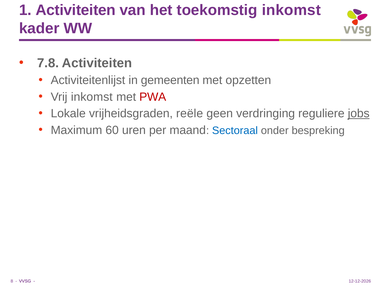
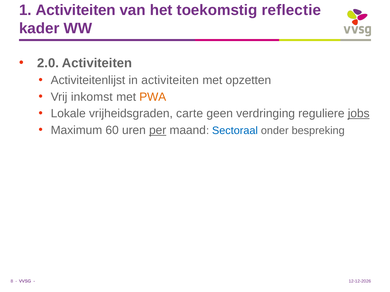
toekomstig inkomst: inkomst -> reflectie (291, 10)
7.8: 7.8 -> 2.0 (48, 63)
in gemeenten: gemeenten -> activiteiten (170, 80)
PWA colour: red -> orange (153, 97)
reële: reële -> carte (190, 114)
per underline: none -> present (158, 130)
